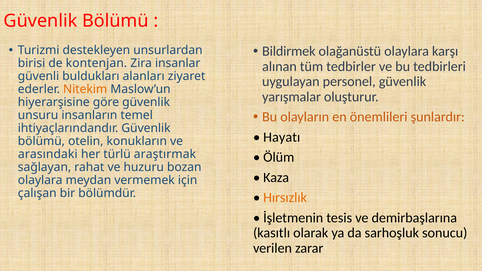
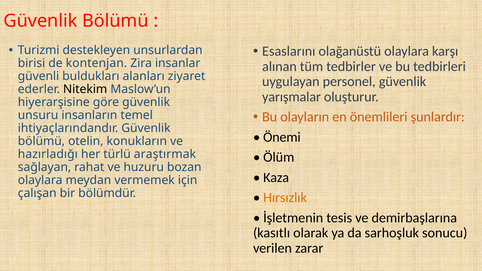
Bildirmek: Bildirmek -> Esaslarını (289, 51)
Nitekim colour: orange -> black (85, 89)
Hayatı: Hayatı -> Önemi (282, 137)
arasındaki: arasındaki -> hazırladığı (48, 154)
